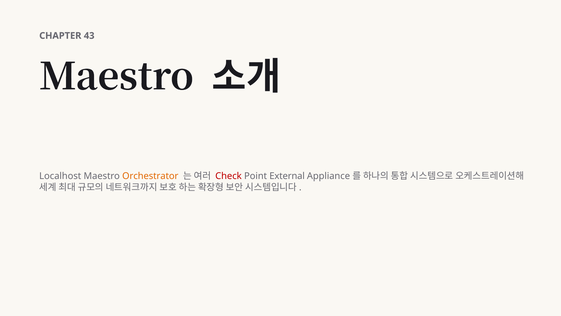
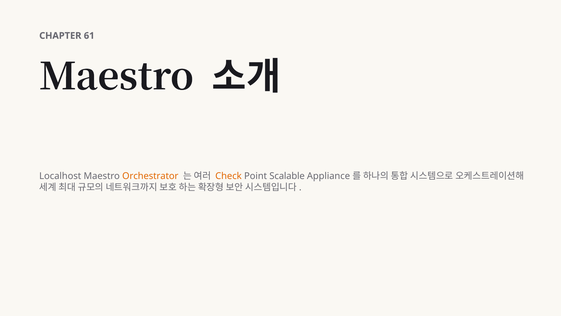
43: 43 -> 61 (89, 36)
Check colour: red -> orange (229, 176)
External: External -> Scalable (287, 176)
